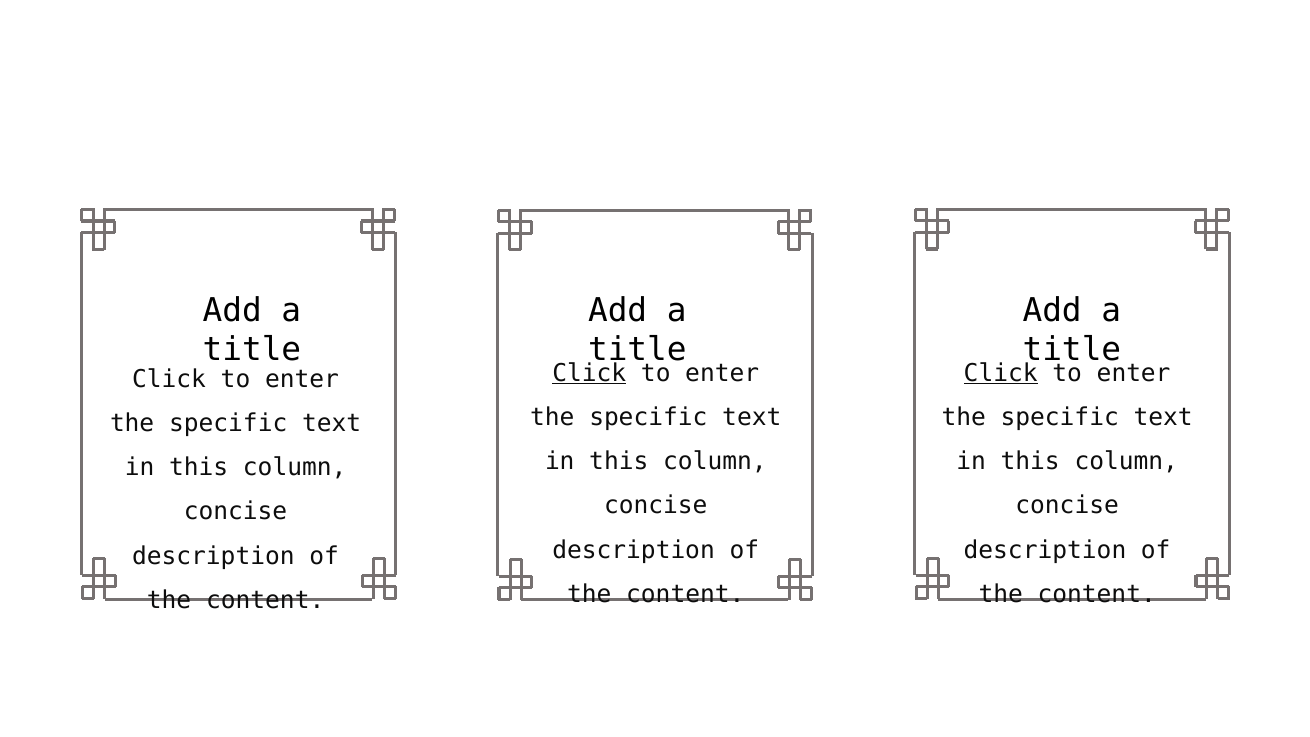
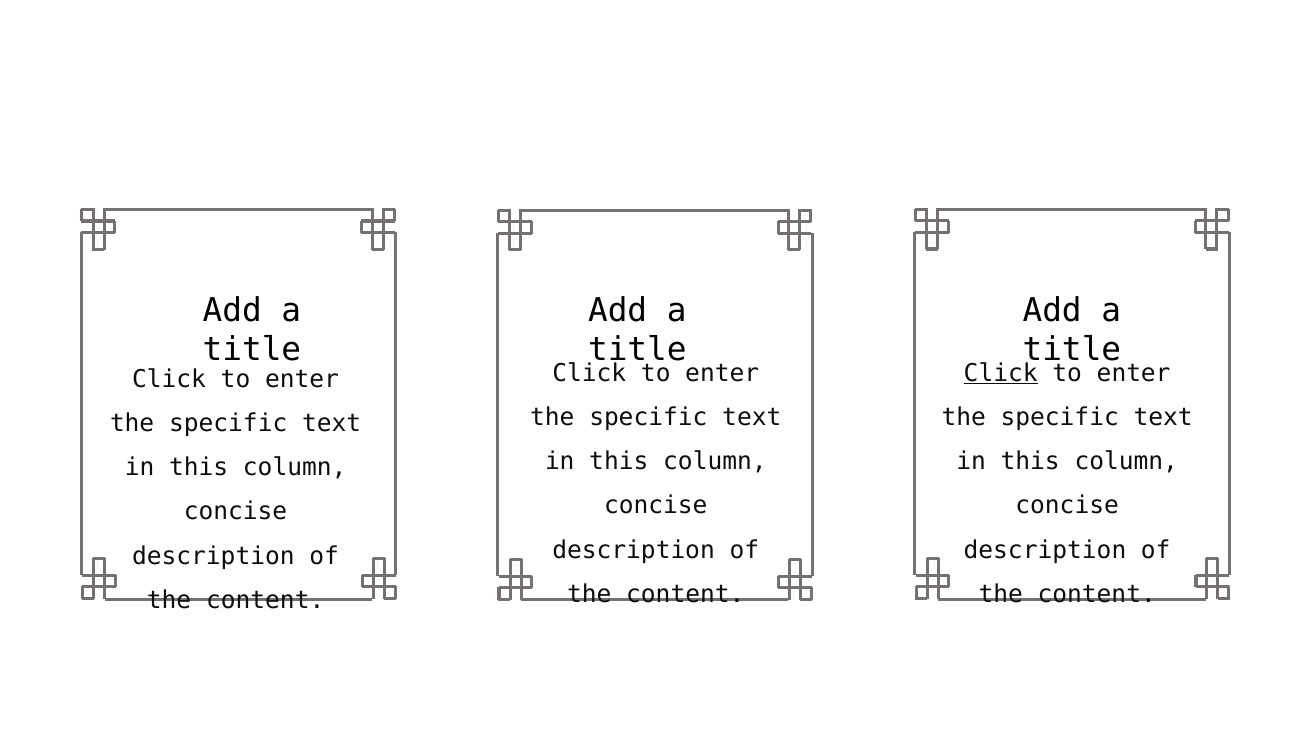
Click underline: present -> none (589, 373)
